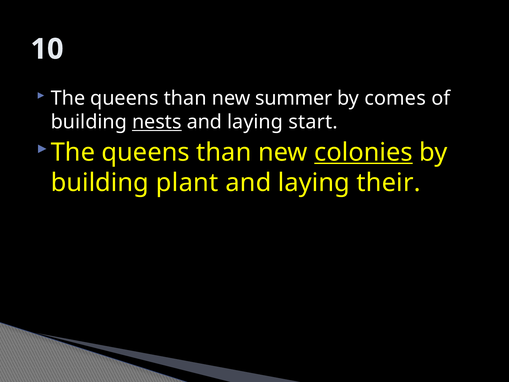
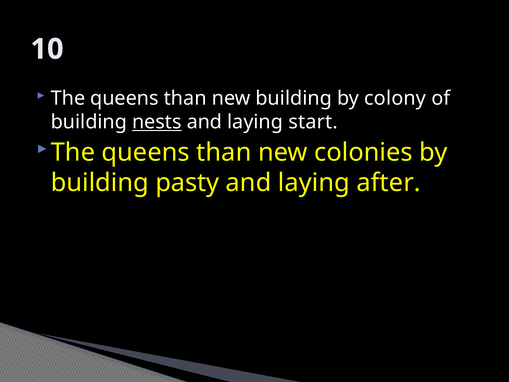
new summer: summer -> building (294, 98)
comes: comes -> colony (395, 98)
colonies underline: present -> none (363, 152)
plant: plant -> pasty (187, 183)
their: their -> after (389, 183)
